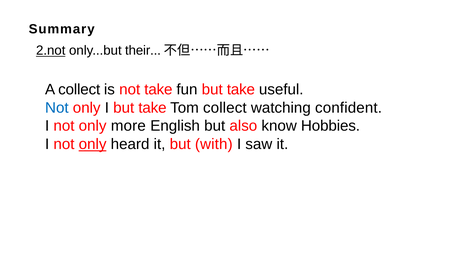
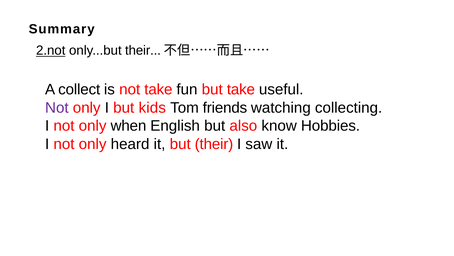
Not colour: blue -> purple (57, 108)
I but take: take -> kids (152, 108)
Tom collect: collect -> friends (225, 108)
confident: confident -> collecting (349, 108)
more: more -> when (128, 126)
only underline: present -> none (93, 144)
but with: with -> their (214, 144)
